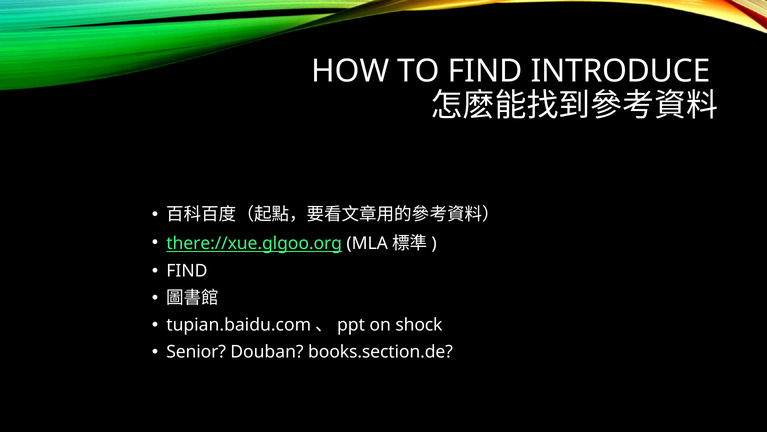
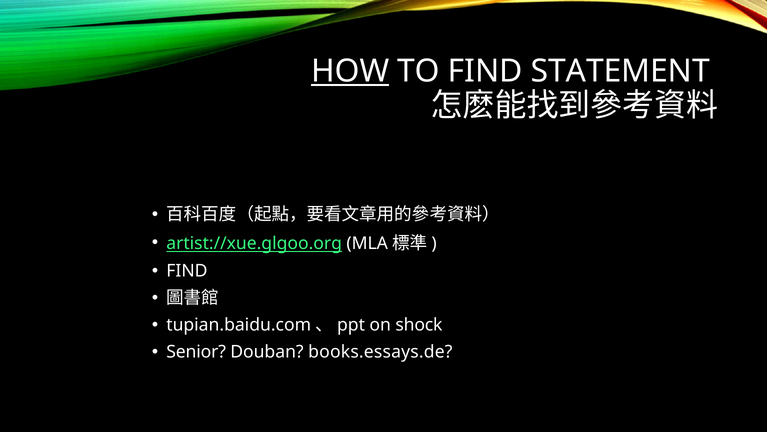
HOW underline: none -> present (350, 71)
INTRODUCE: INTRODUCE -> STATEMENT (620, 71)
there://xue.glgoo.org: there://xue.glgoo.org -> artist://xue.glgoo.org (254, 243)
books.section.de: books.section.de -> books.essays.de (380, 352)
